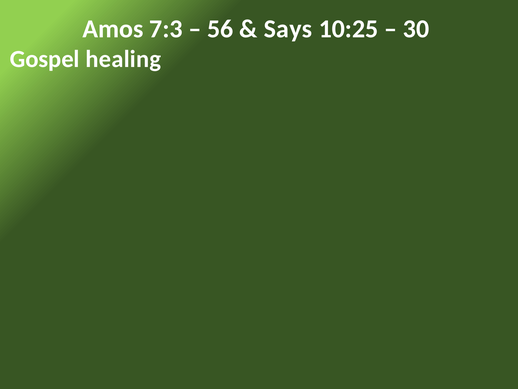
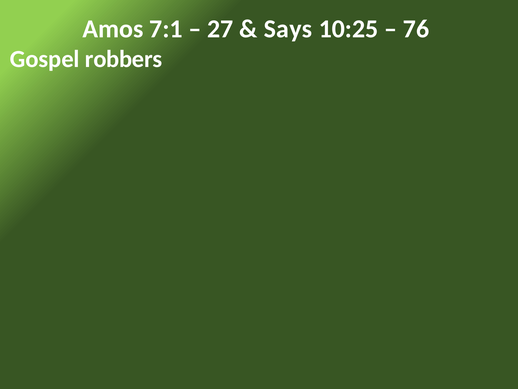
7:3: 7:3 -> 7:1 (166, 29)
56: 56 -> 27 (220, 29)
30: 30 -> 76 (416, 29)
healing: healing -> robbers (124, 59)
